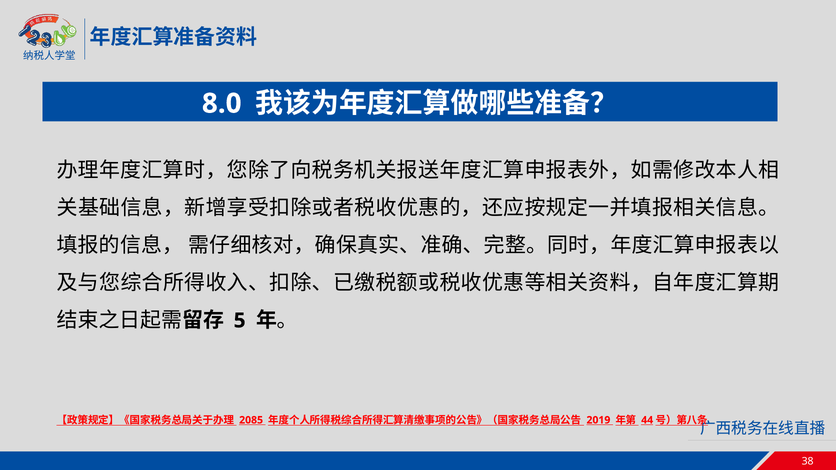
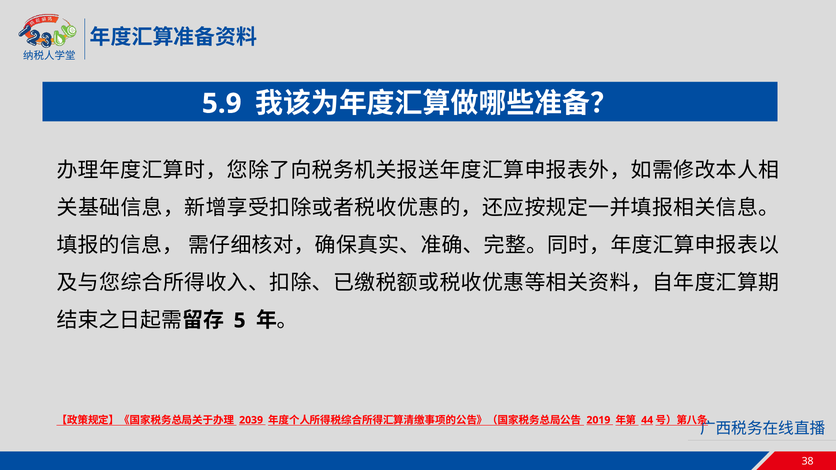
8.0: 8.0 -> 5.9 (222, 104)
2085: 2085 -> 2039 (251, 420)
